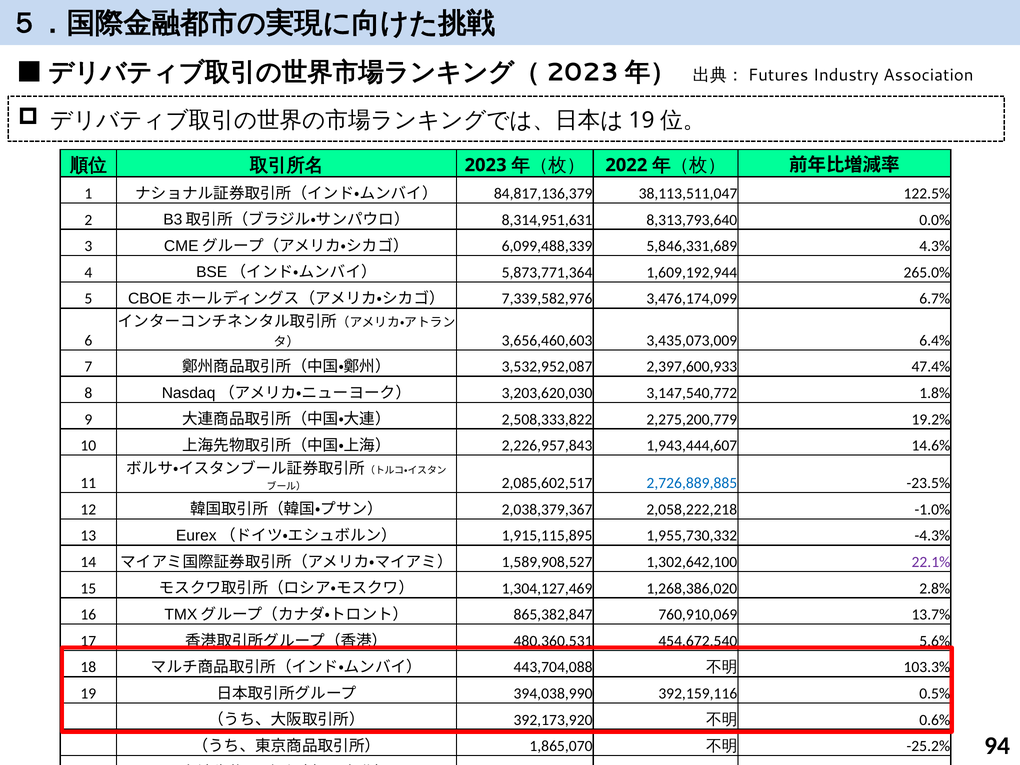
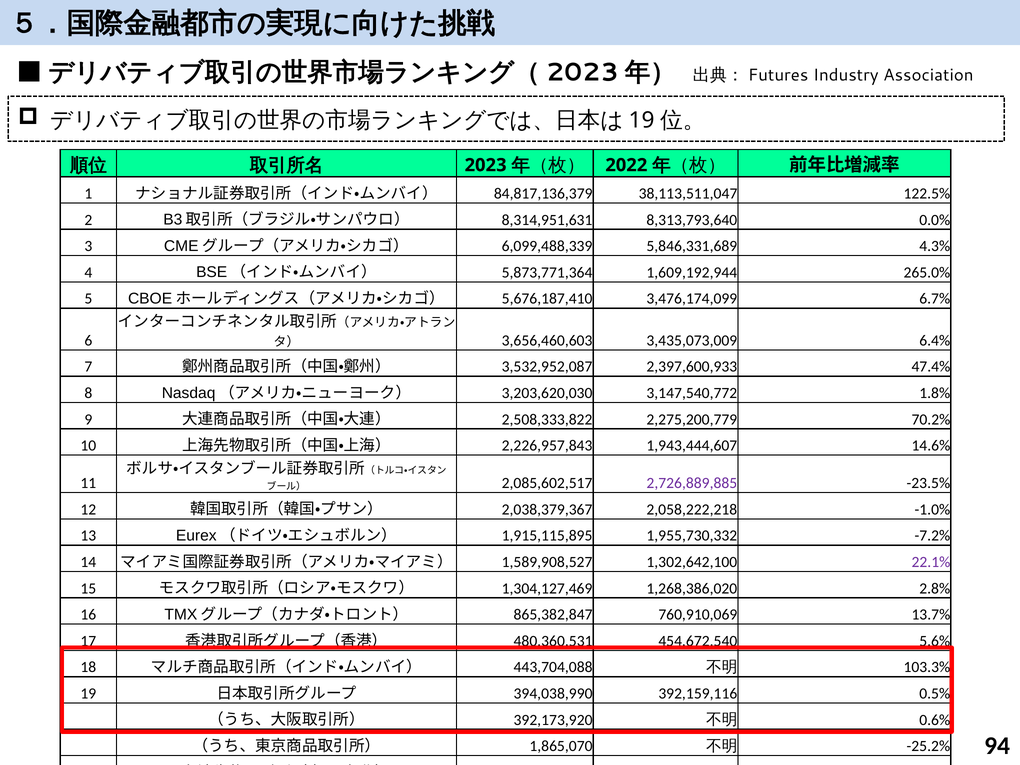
7,339,582,976: 7,339,582,976 -> 5,676,187,410 (547, 299)
19.2%: 19.2% -> 70.2% (931, 419)
2,726,889,885 colour: blue -> purple (692, 483)
-4.3%: -4.3% -> -7.2% (932, 536)
